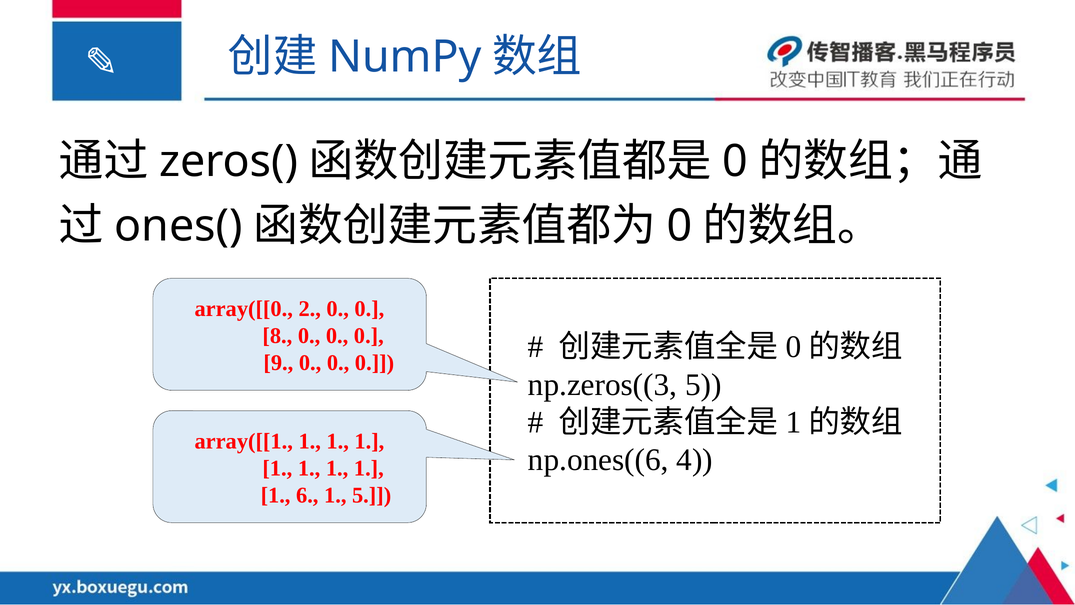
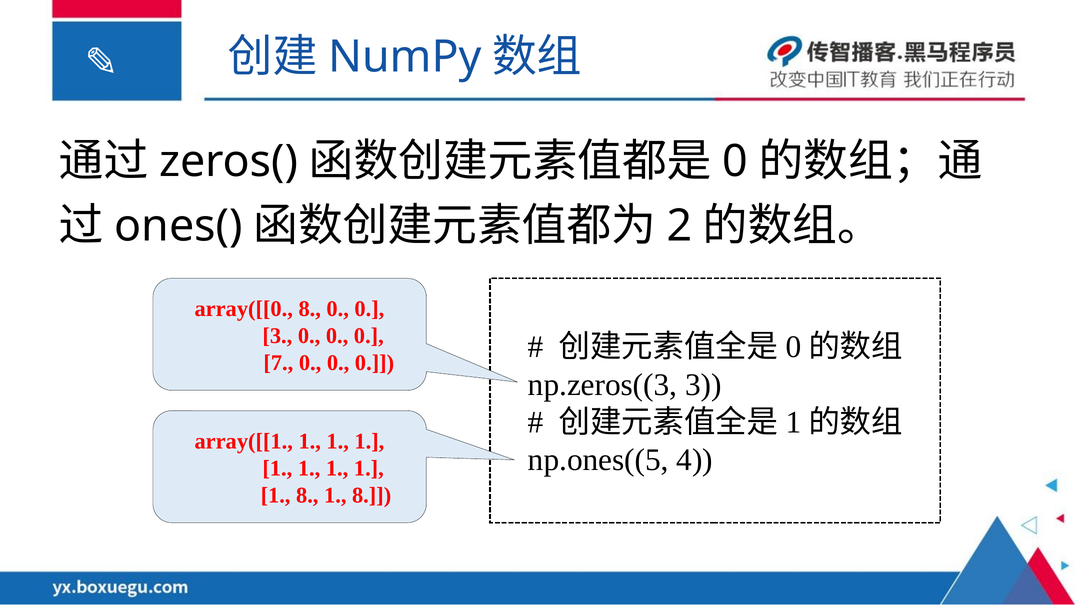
0: 0 -> 2 (680, 226)
array([[0 2: 2 -> 8 (310, 309)
8: 8 -> 3 (277, 336)
9: 9 -> 7 (278, 363)
np.zeros((3 5: 5 -> 3 (703, 384)
np.ones((6: np.ones((6 -> np.ones((5 (598, 460)
6: 6 -> 8 (307, 495)
5: 5 -> 8 (372, 495)
